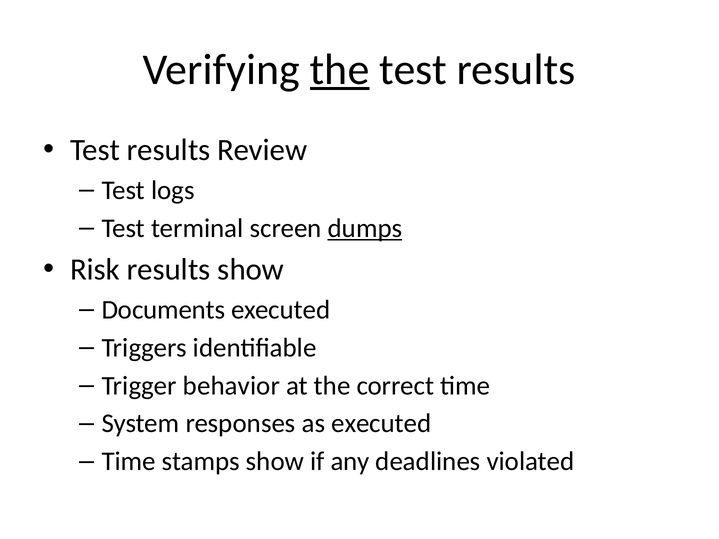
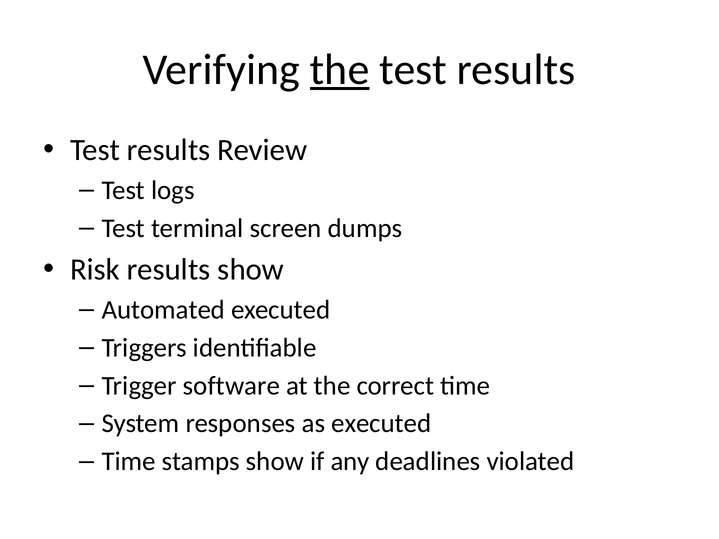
dumps underline: present -> none (365, 228)
Documents: Documents -> Automated (163, 310)
behavior: behavior -> software (231, 386)
